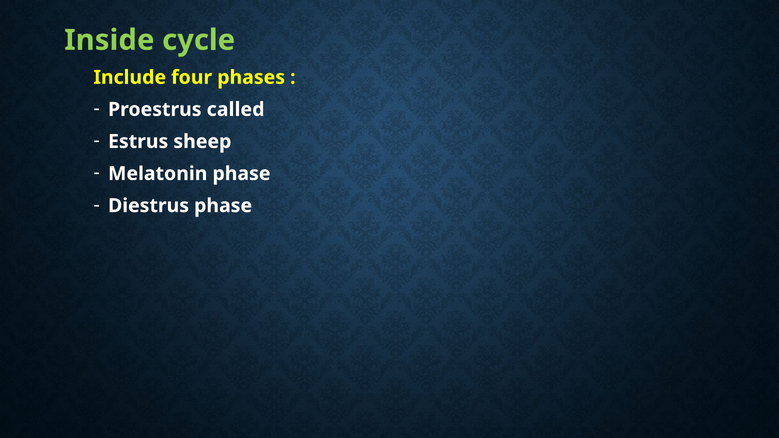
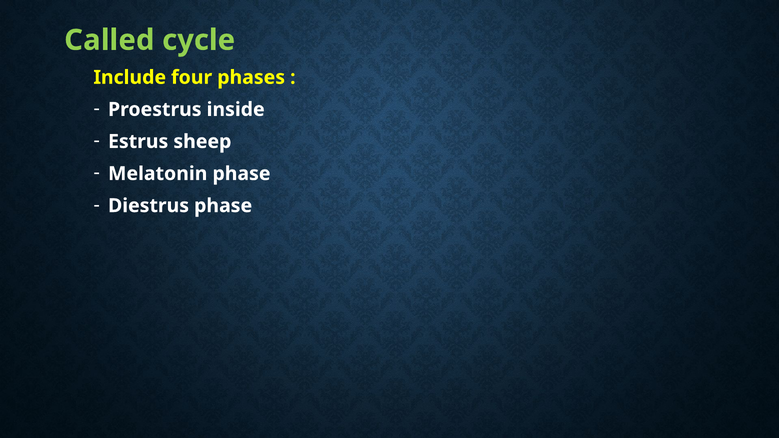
Inside: Inside -> Called (109, 40)
called: called -> inside (236, 110)
